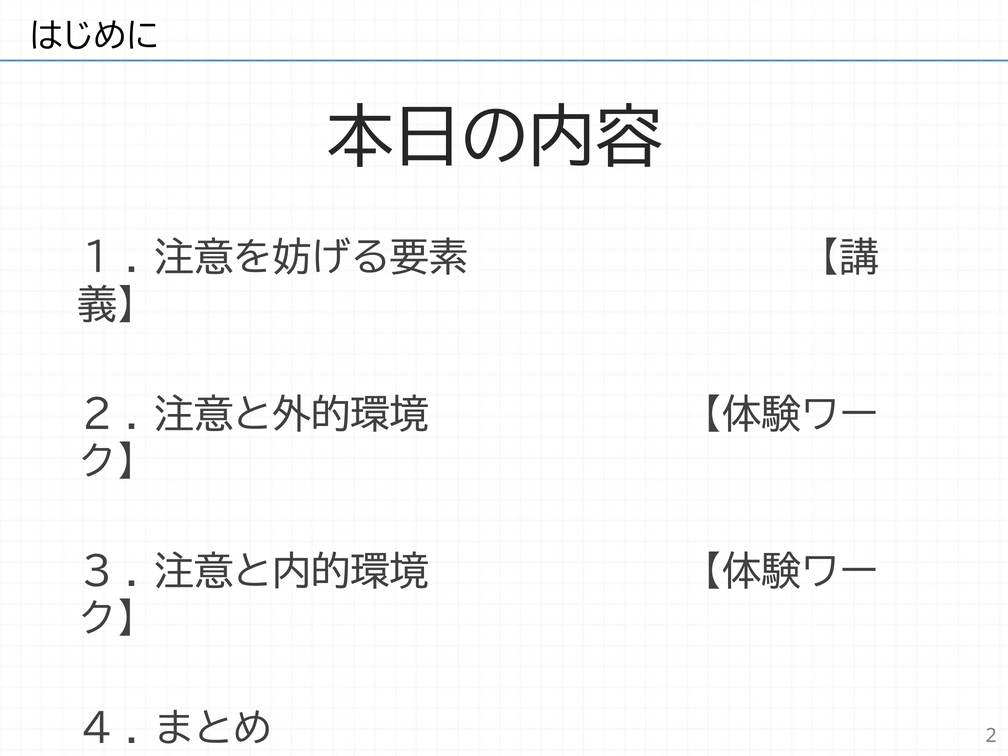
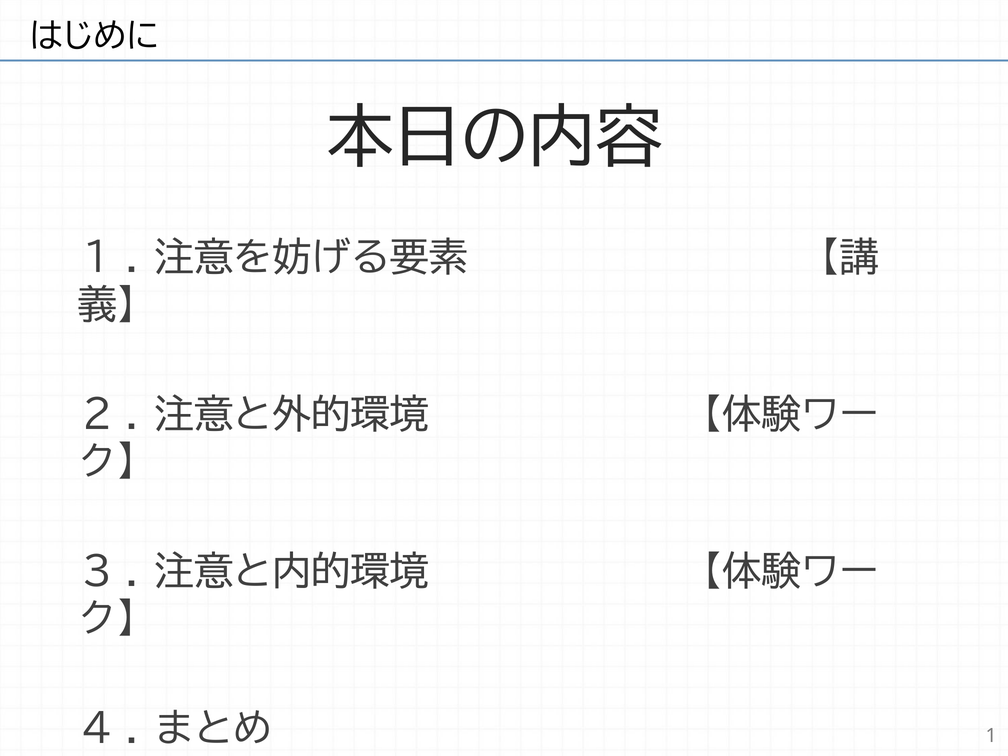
2: 2 -> 1 (991, 736)
